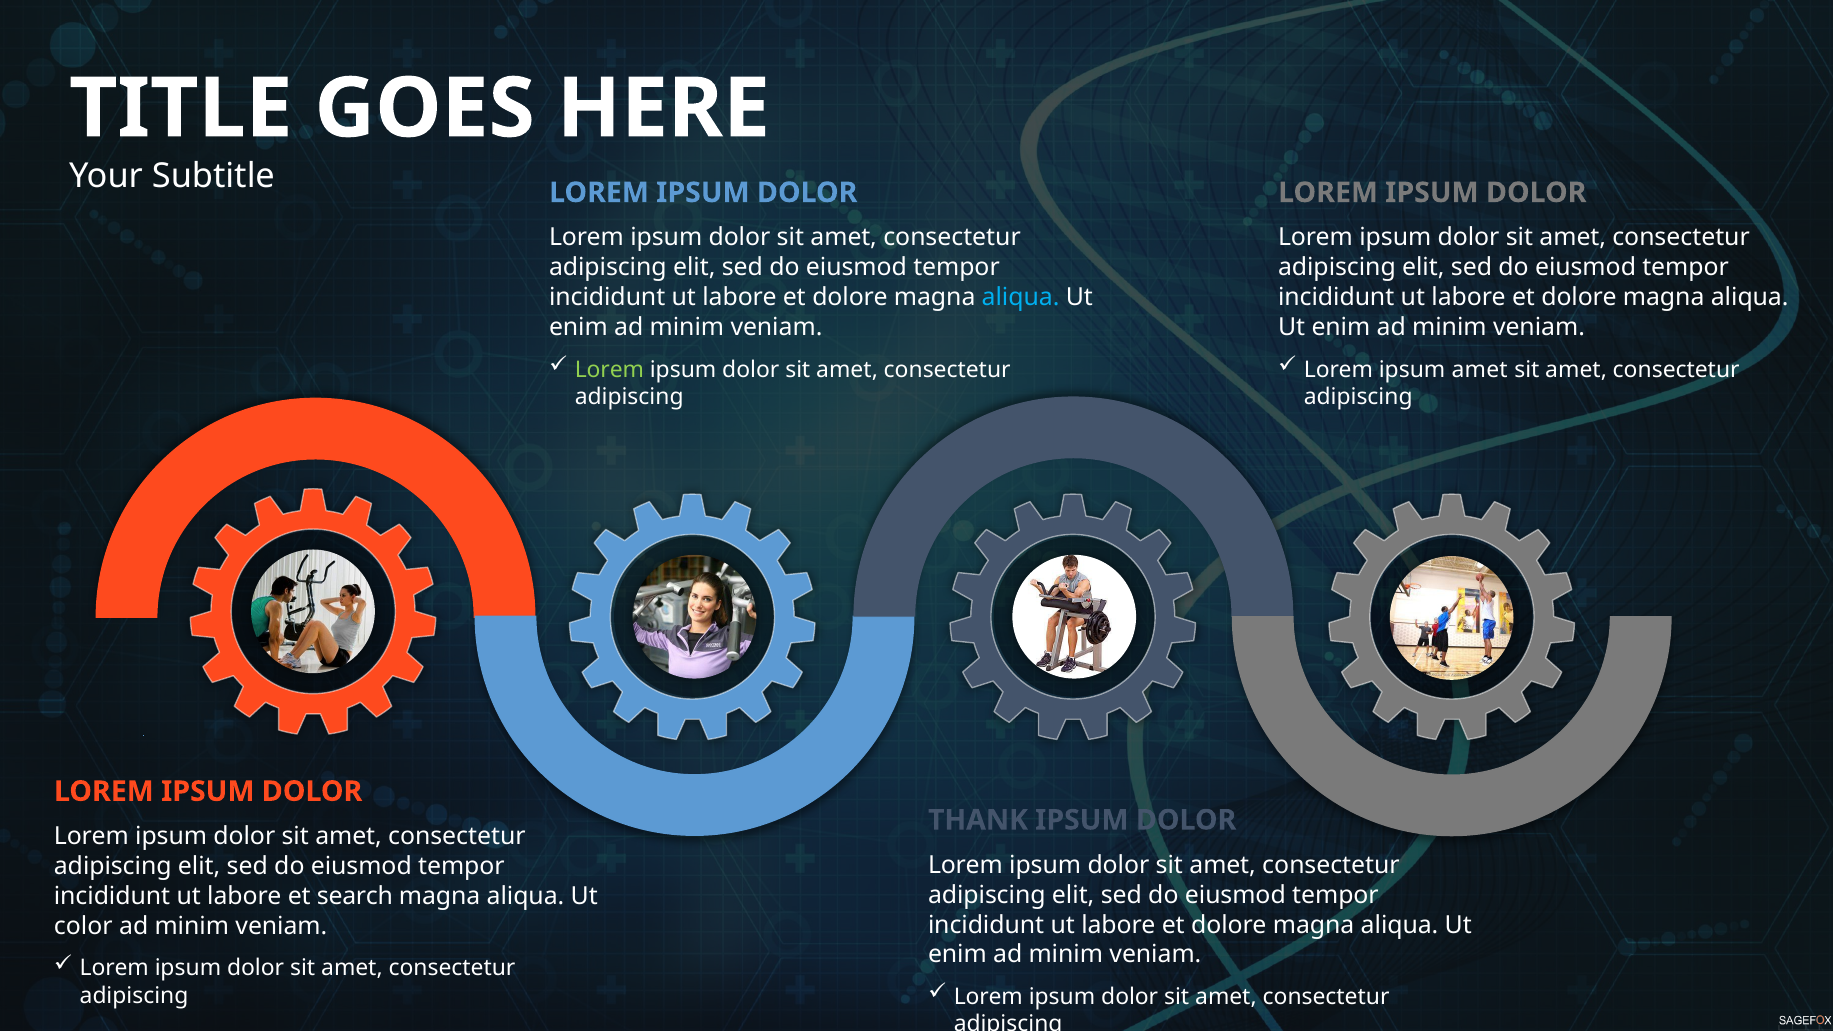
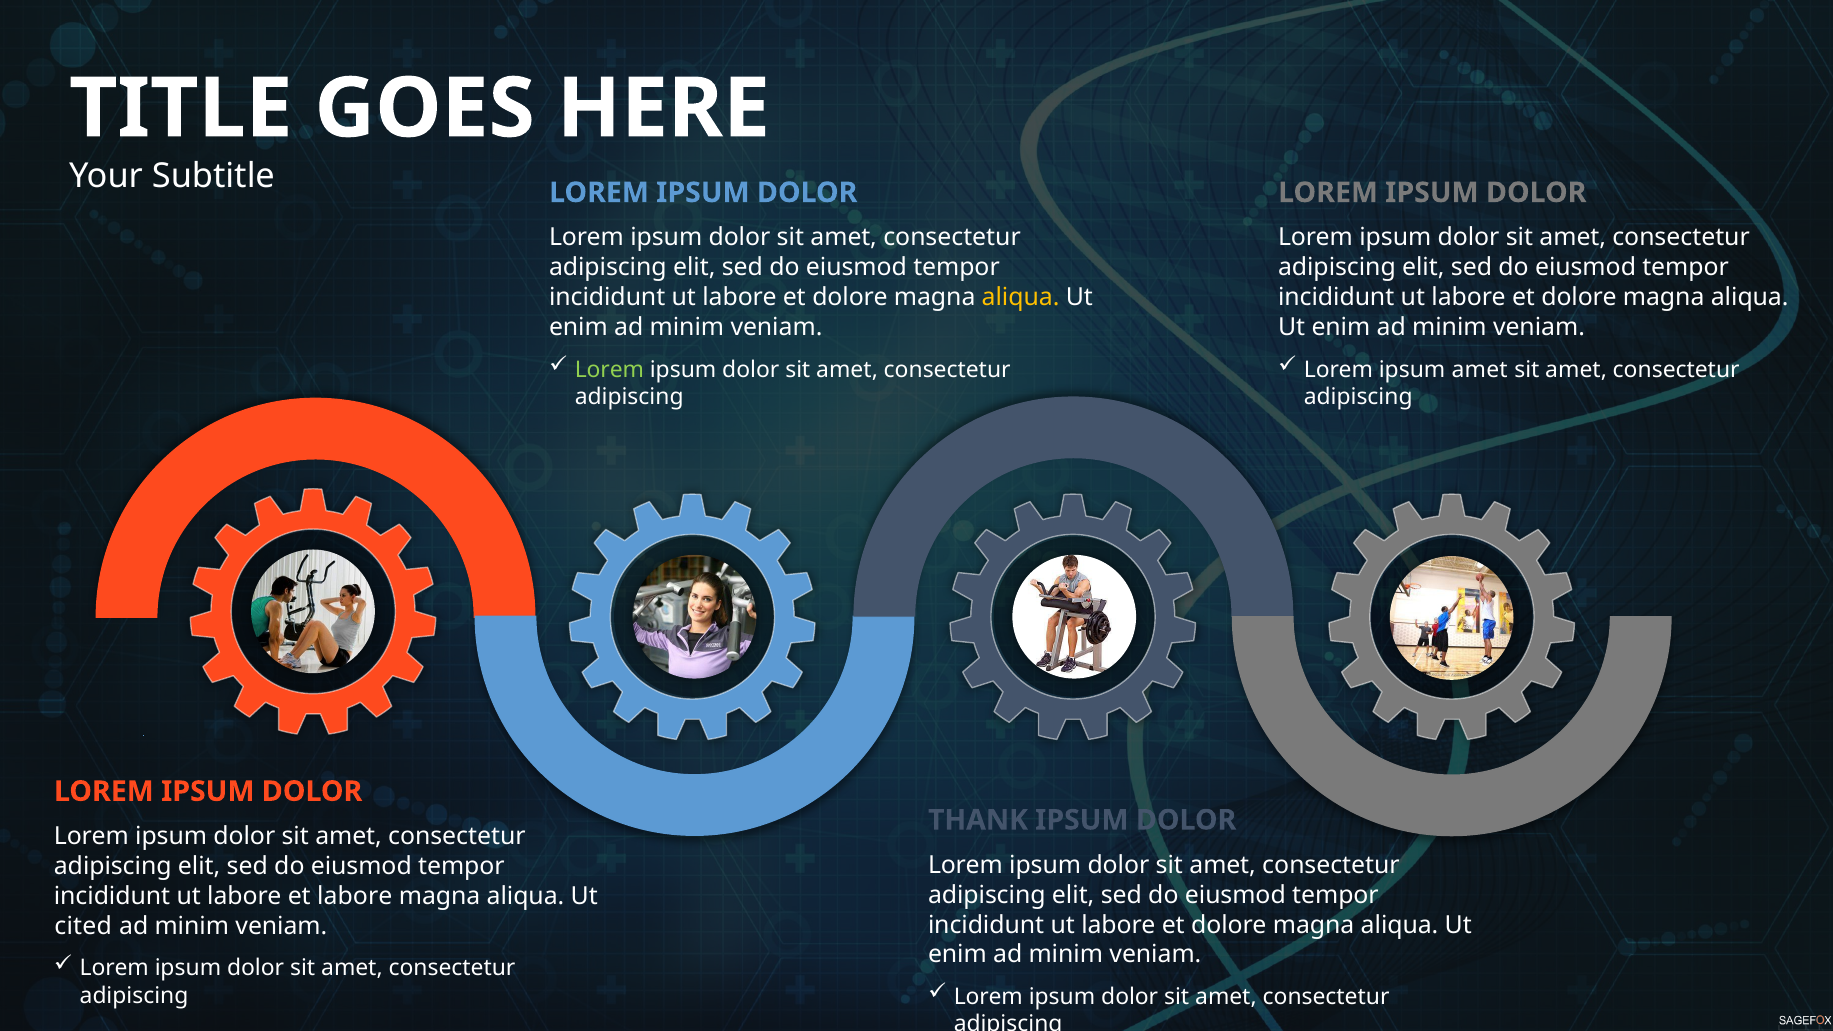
aliqua colour: light blue -> yellow (1021, 297)
et search: search -> labore (355, 896)
color: color -> cited (83, 926)
